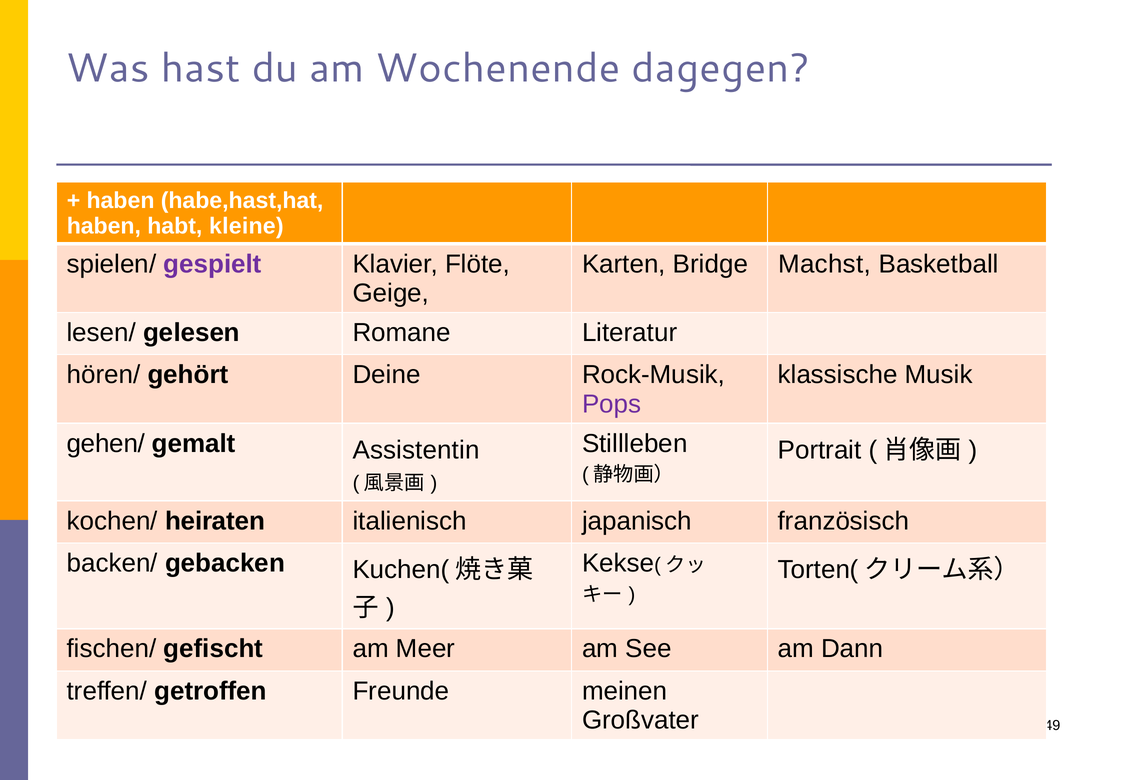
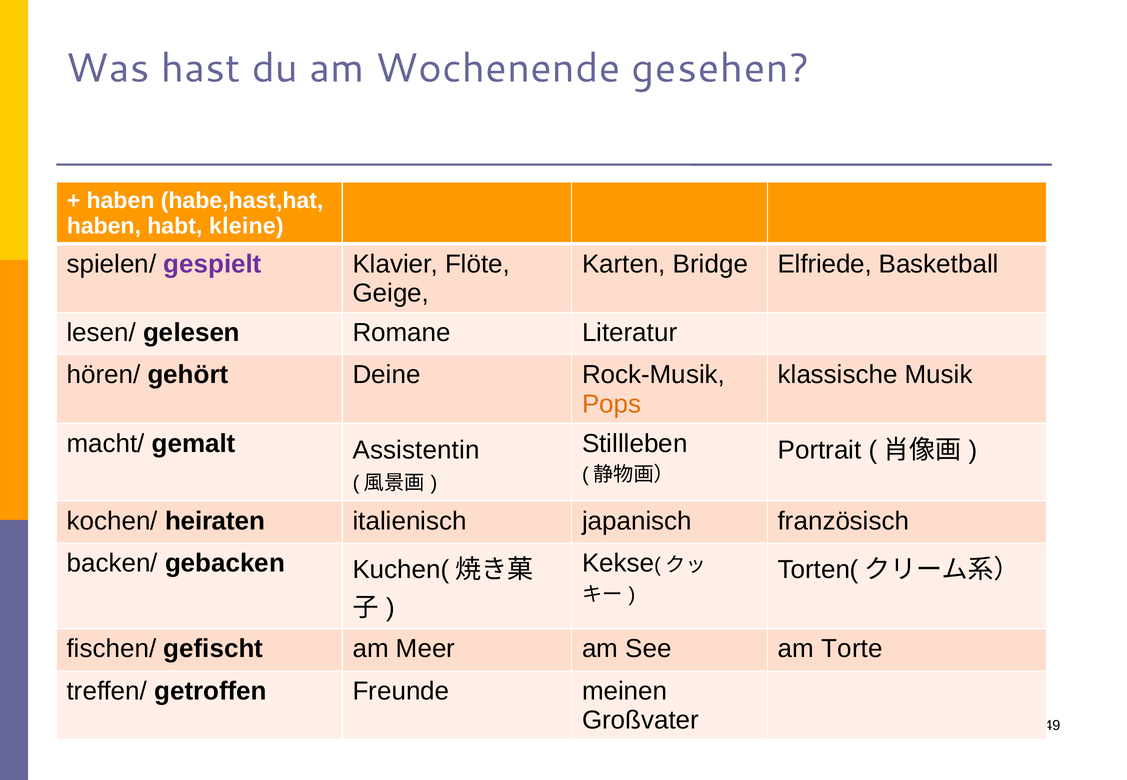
dagegen: dagegen -> gesehen (721, 68)
Machst: Machst -> Elfriede (825, 264)
Pops colour: purple -> orange (612, 404)
gehen/: gehen/ -> macht/ (106, 444)
Dann: Dann -> Torte (852, 649)
